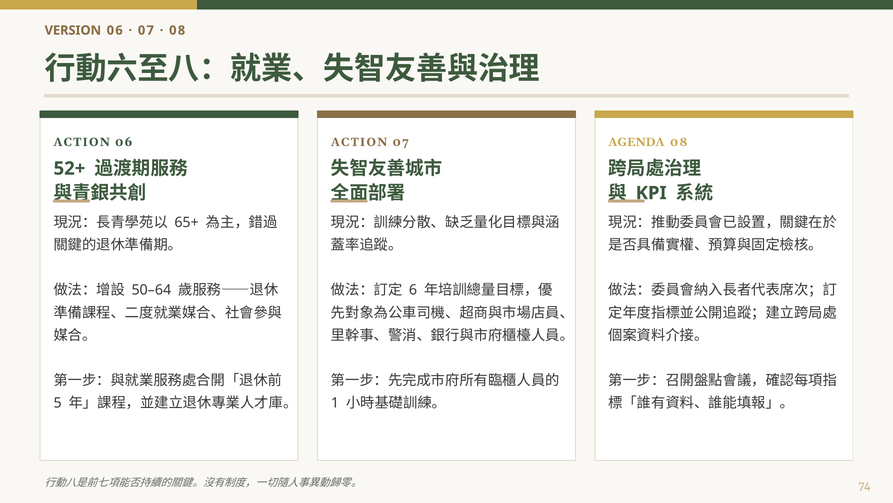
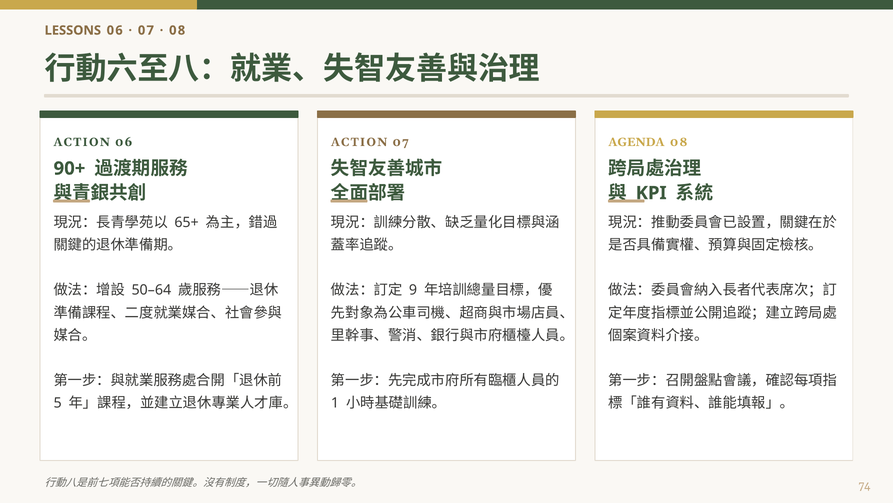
VERSION: VERSION -> LESSONS (73, 30)
52+: 52+ -> 90+ (69, 168)
6: 6 -> 9 (413, 290)
